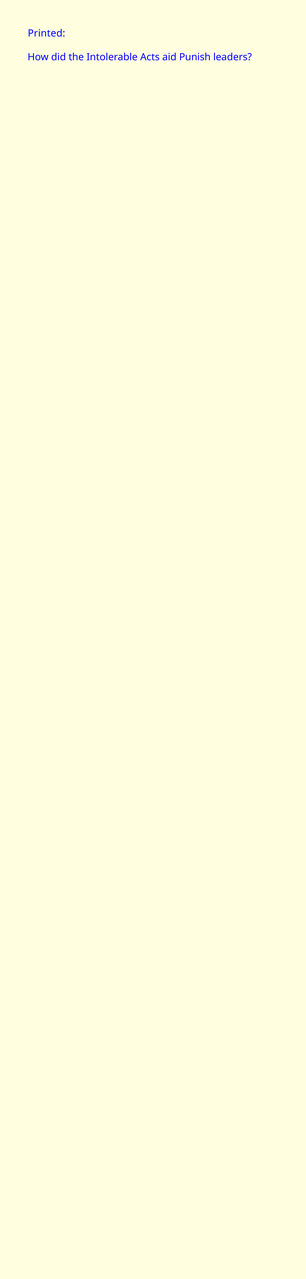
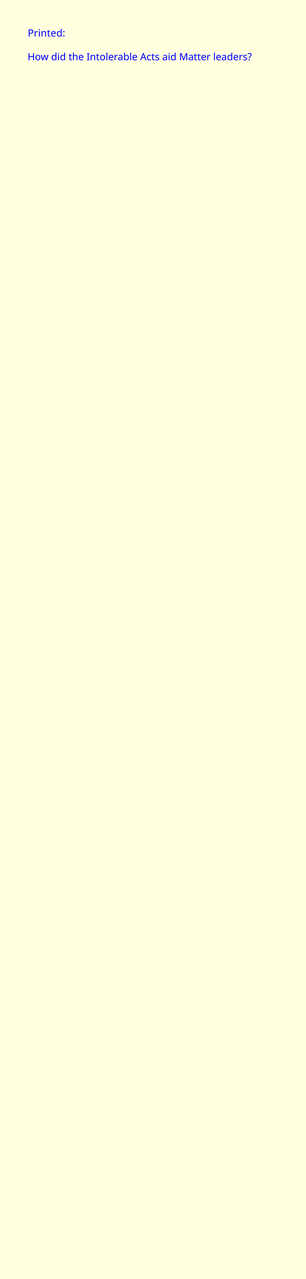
Punish: Punish -> Matter (195, 57)
